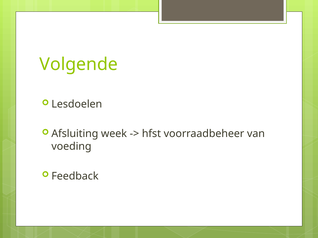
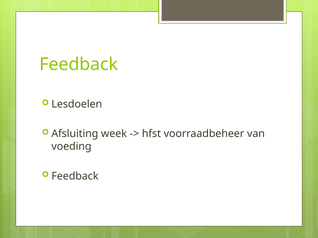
Volgende: Volgende -> Feedback (79, 65)
